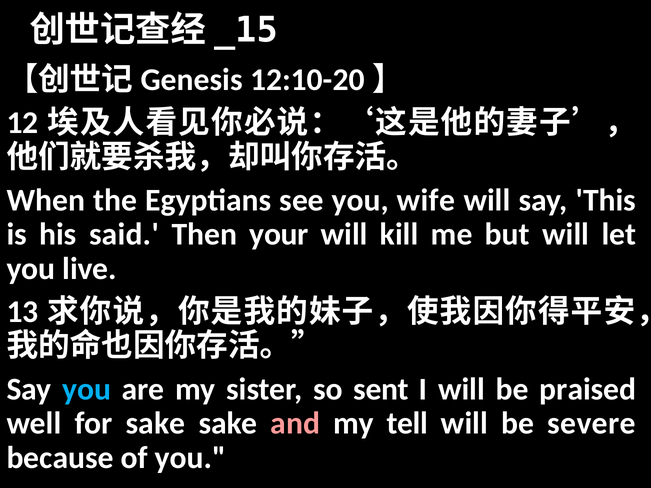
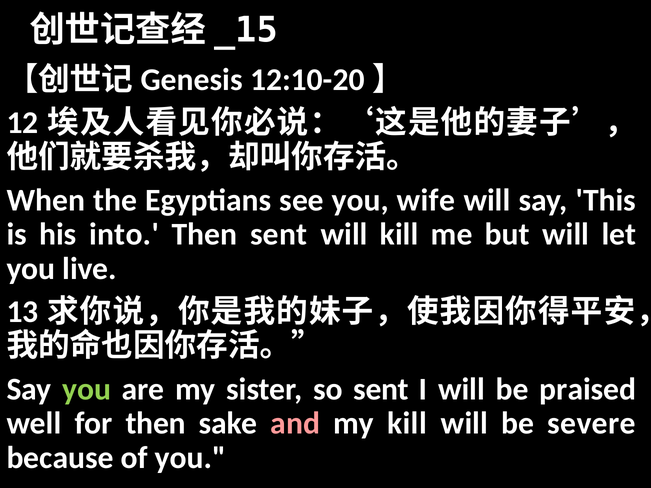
said: said -> into (124, 235)
Then your: your -> sent (279, 235)
you colour: light blue -> light green (87, 389)
for sake: sake -> then (156, 424)
my tell: tell -> kill (407, 424)
